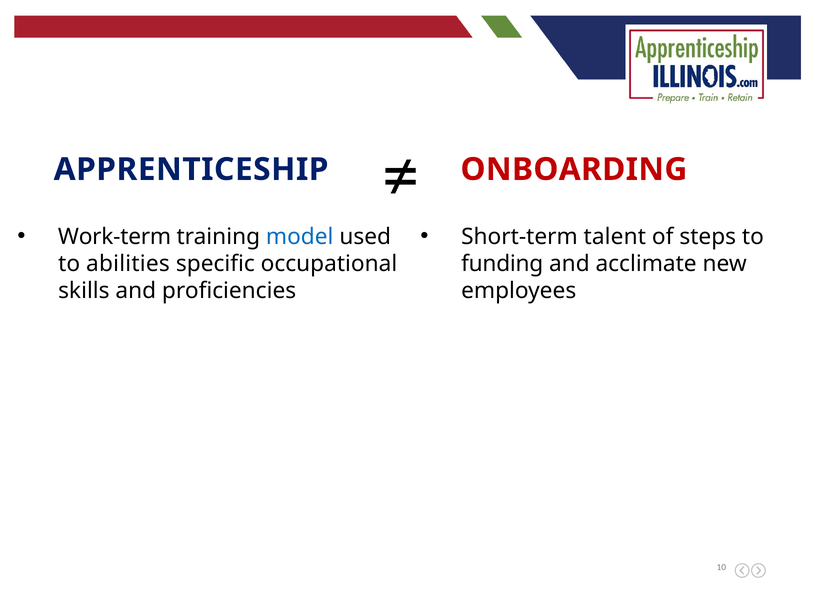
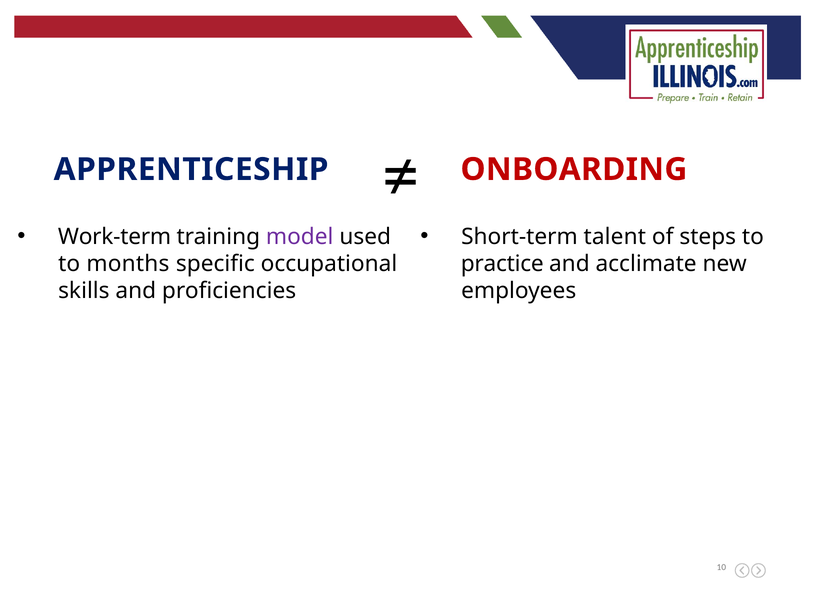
model colour: blue -> purple (300, 237)
abilities: abilities -> months (128, 264)
funding: funding -> practice (502, 264)
